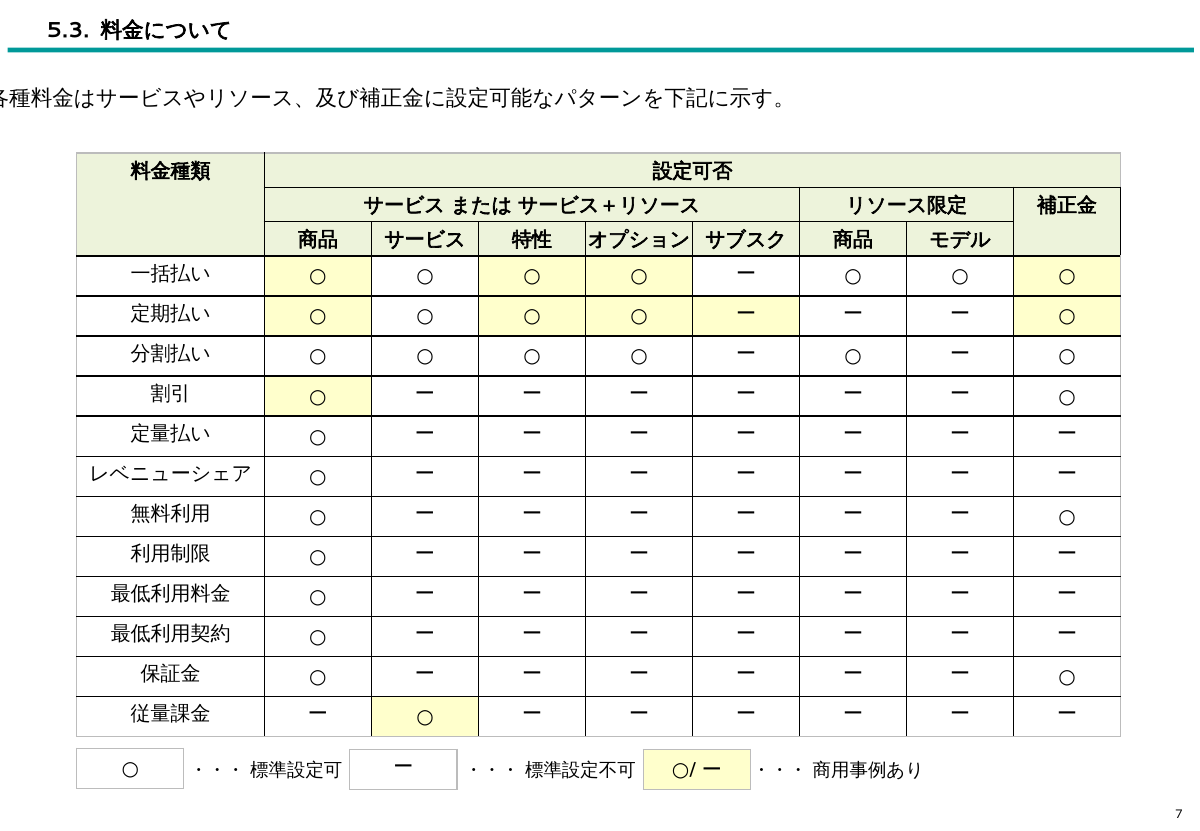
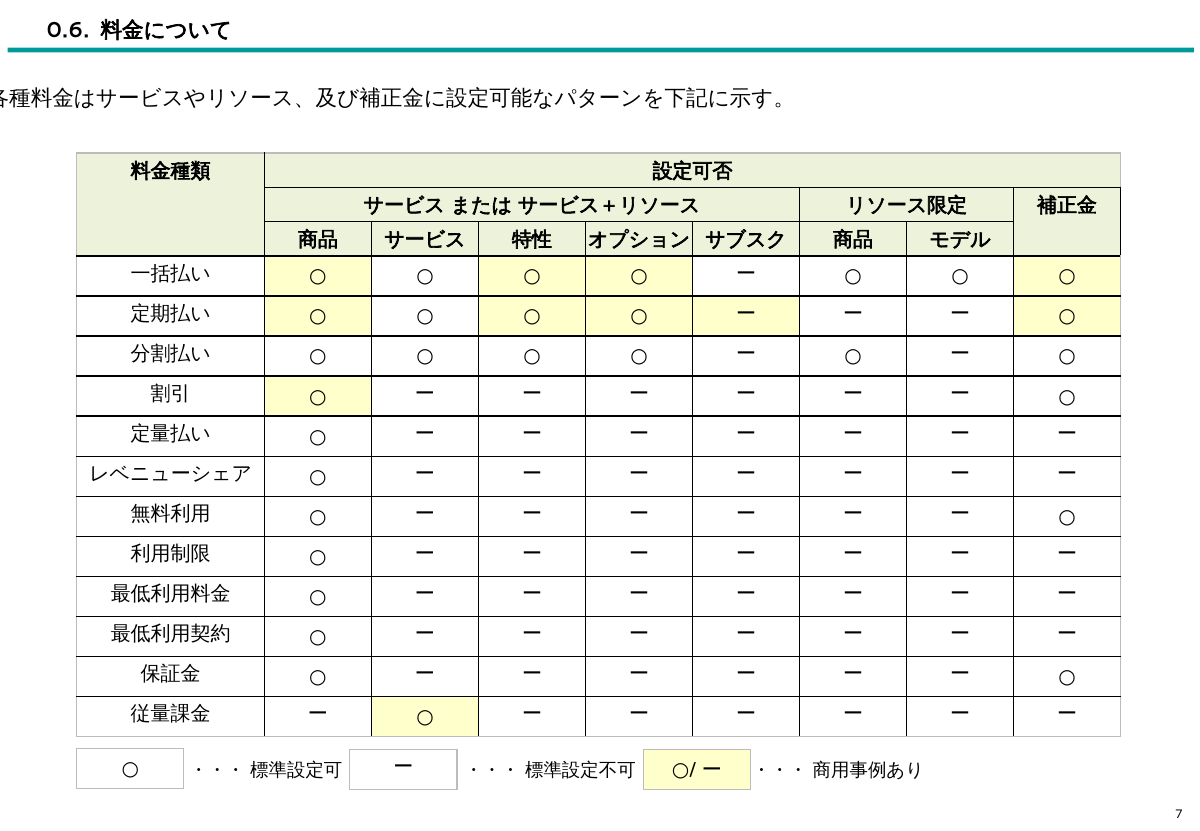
5.3: 5.3 -> 0.6 (68, 30)
